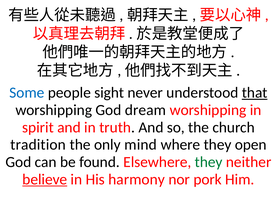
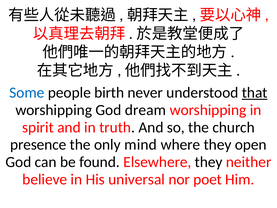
sight: sight -> birth (109, 93)
tradition: tradition -> presence (38, 145)
they colour: green -> black (209, 162)
believe underline: present -> none (45, 179)
harmony: harmony -> universal (137, 179)
pork: pork -> poet (208, 179)
